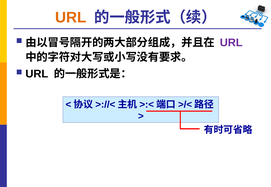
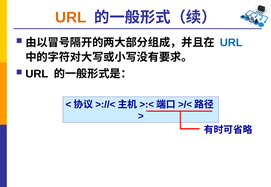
URL colour: purple -> blue (231, 43)
